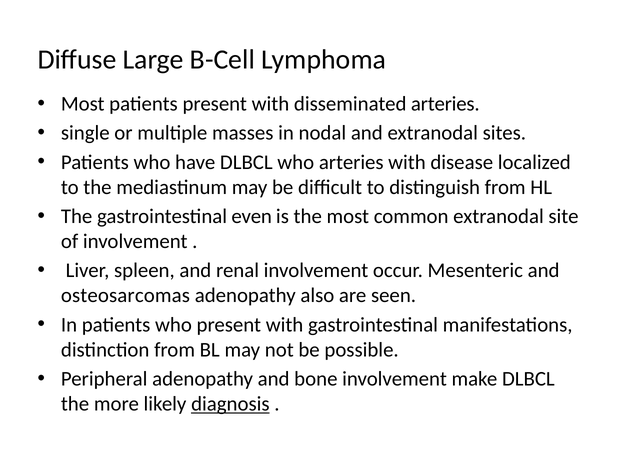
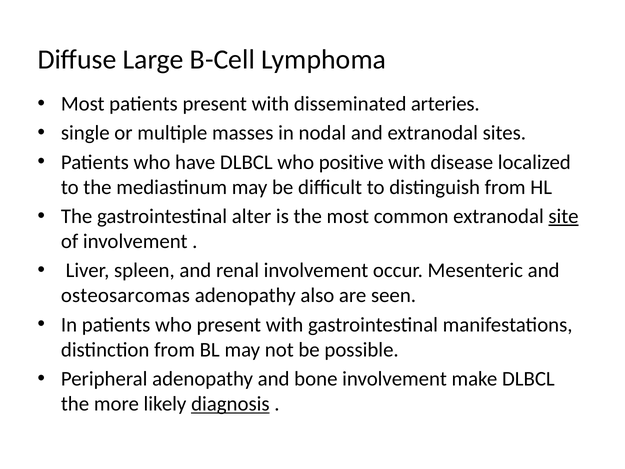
who arteries: arteries -> positive (351, 162)
even: even -> alter (252, 216)
site underline: none -> present (564, 216)
